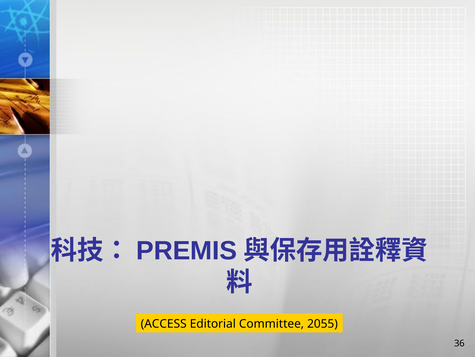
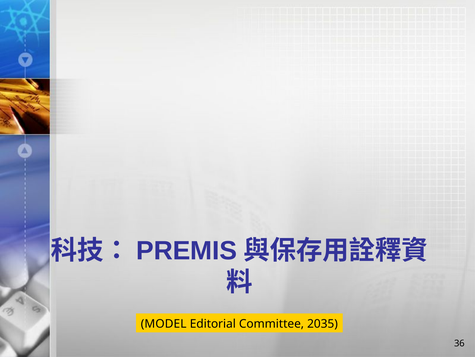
ACCESS: ACCESS -> MODEL (164, 323)
2055: 2055 -> 2035 (322, 323)
